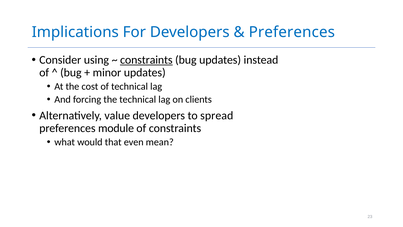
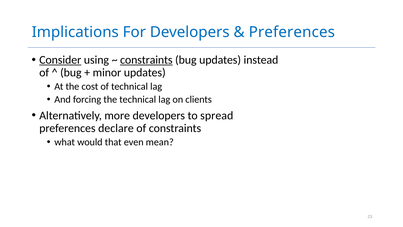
Consider underline: none -> present (60, 60)
value: value -> more (117, 115)
module: module -> declare (116, 128)
